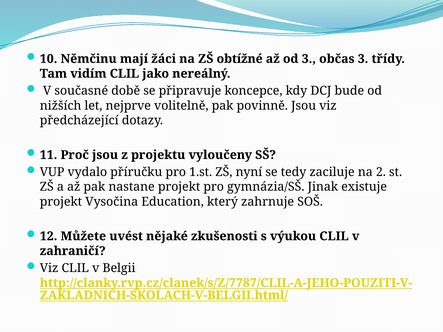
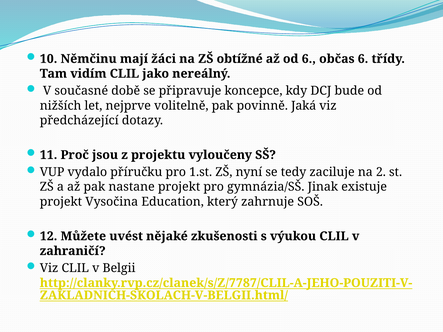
od 3: 3 -> 6 (309, 59)
občas 3: 3 -> 6 (363, 59)
povinně Jsou: Jsou -> Jaká (304, 106)
